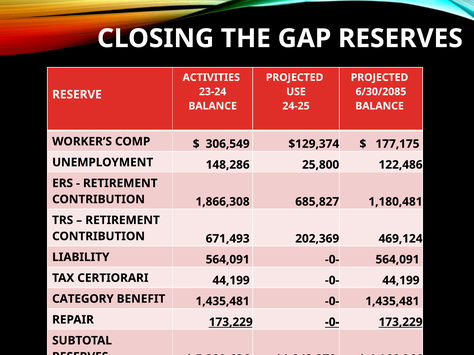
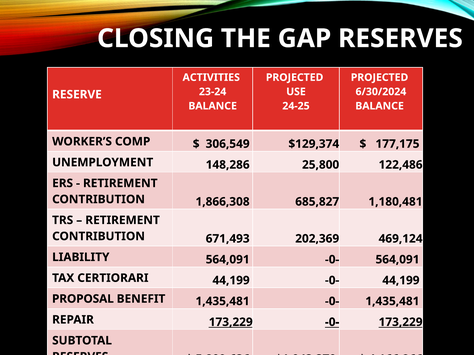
6/30/2085: 6/30/2085 -> 6/30/2024 (381, 92)
CATEGORY: CATEGORY -> PROPOSAL (83, 299)
